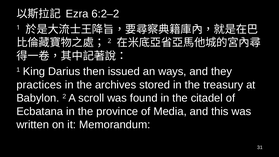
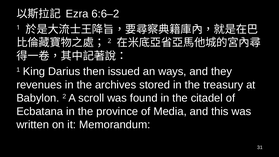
6:2–2: 6:2–2 -> 6:6–2 (105, 14)
practices: practices -> revenues (39, 85)
